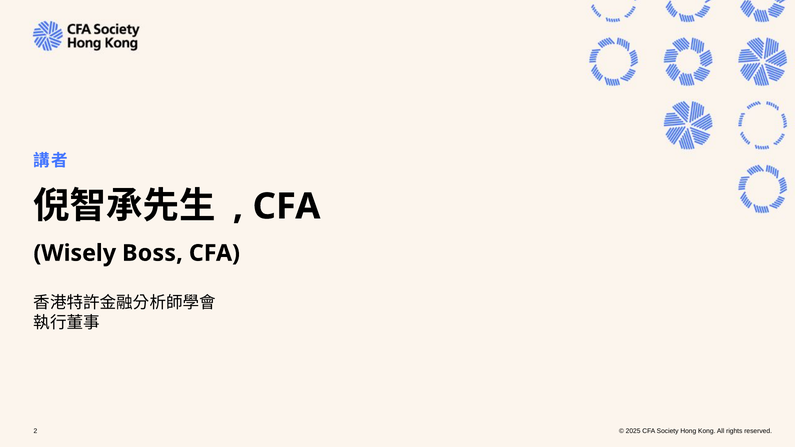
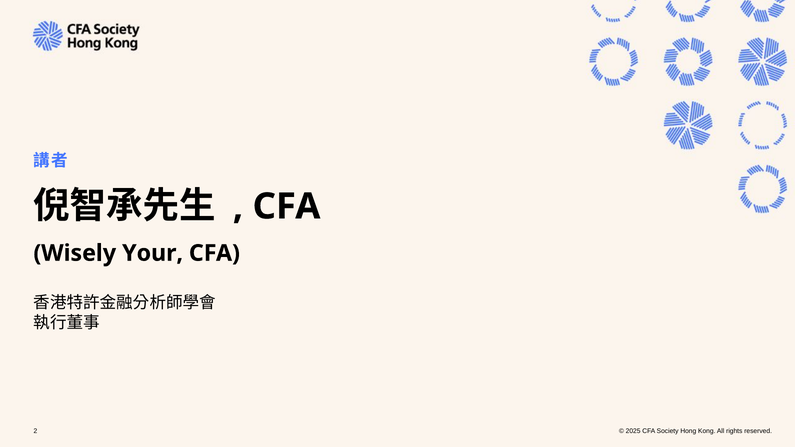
Boss: Boss -> Your (153, 253)
